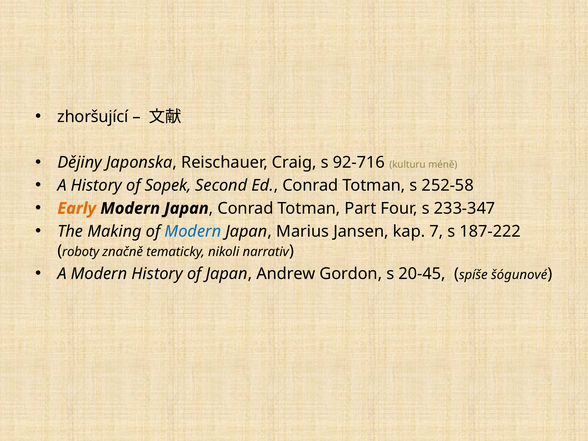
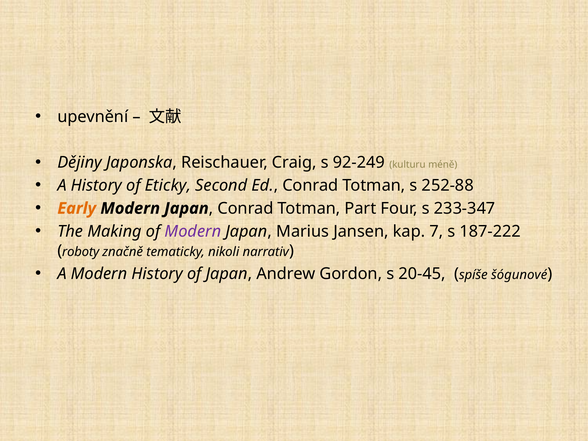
zhoršující: zhoršující -> upevnění (93, 117)
92-716: 92-716 -> 92-249 (359, 163)
Sopek: Sopek -> Eticky (168, 185)
252-58: 252-58 -> 252-88 (448, 185)
Modern colour: blue -> purple (193, 231)
